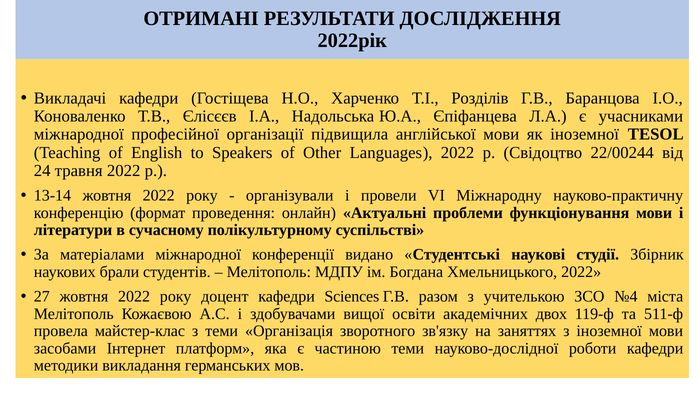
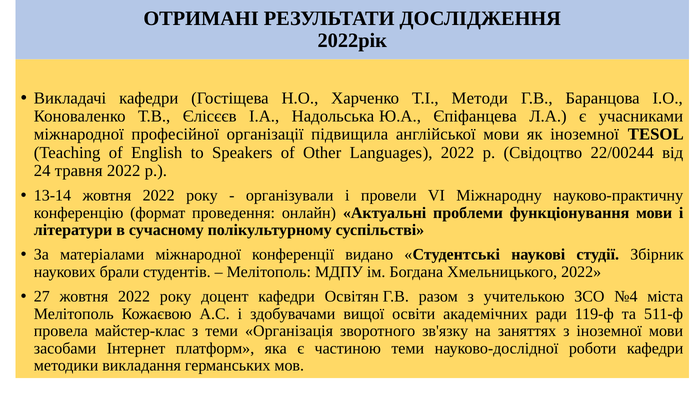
Розділів: Розділів -> Методи (480, 98)
Sciences: Sciences -> Освітян (352, 297)
двох: двох -> ради (551, 314)
